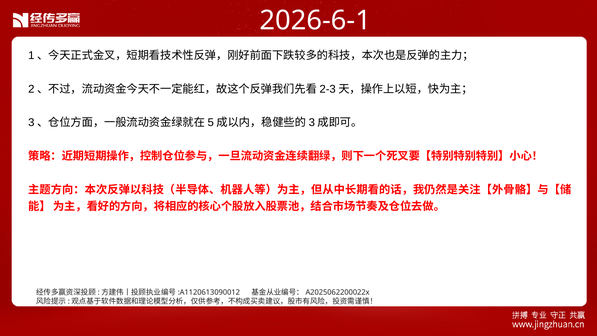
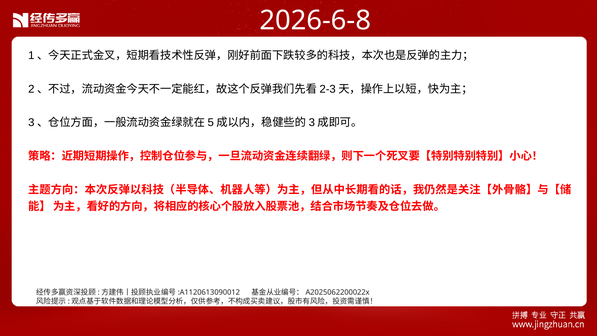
2026-6-1: 2026-6-1 -> 2026-6-8 (315, 21)
